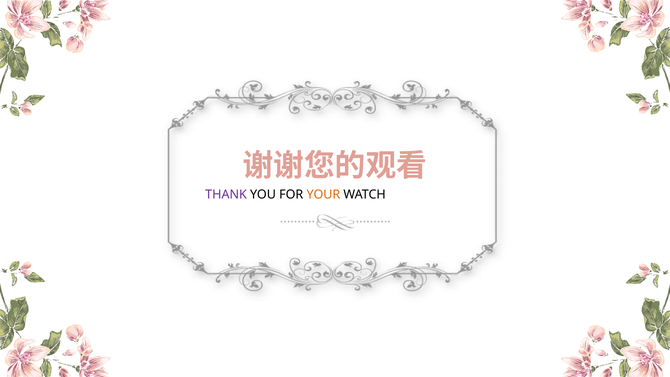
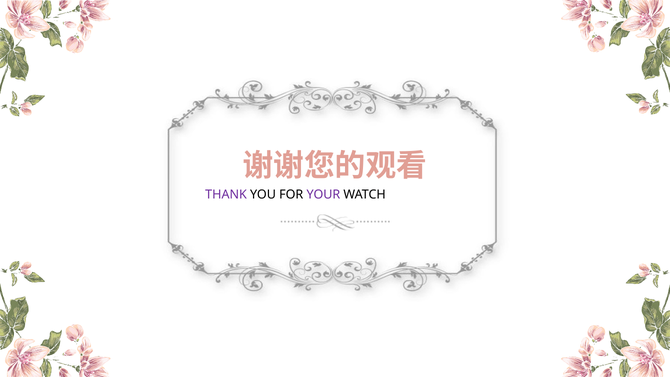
YOUR colour: orange -> purple (323, 195)
